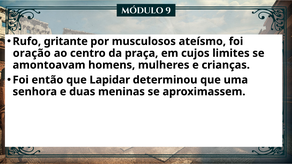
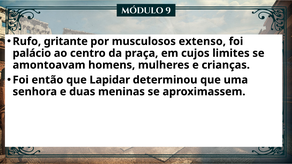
ateísmo: ateísmo -> extenso (202, 41)
oração: oração -> palácio (32, 53)
